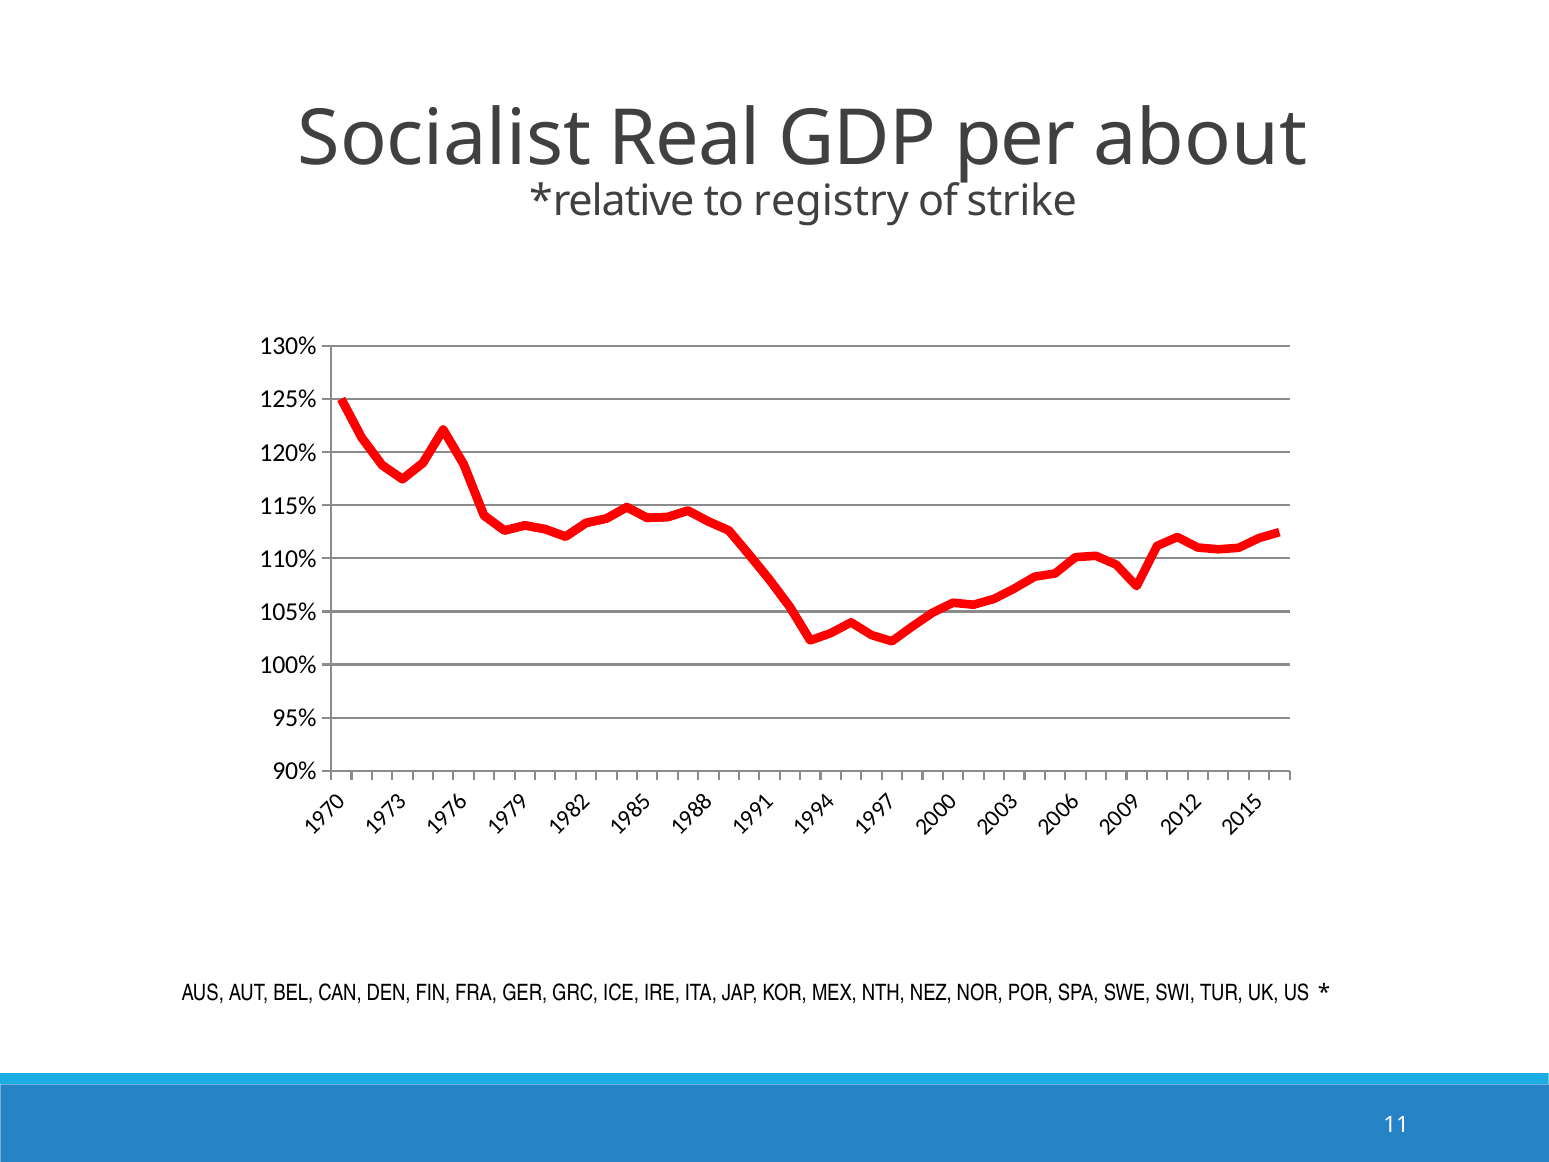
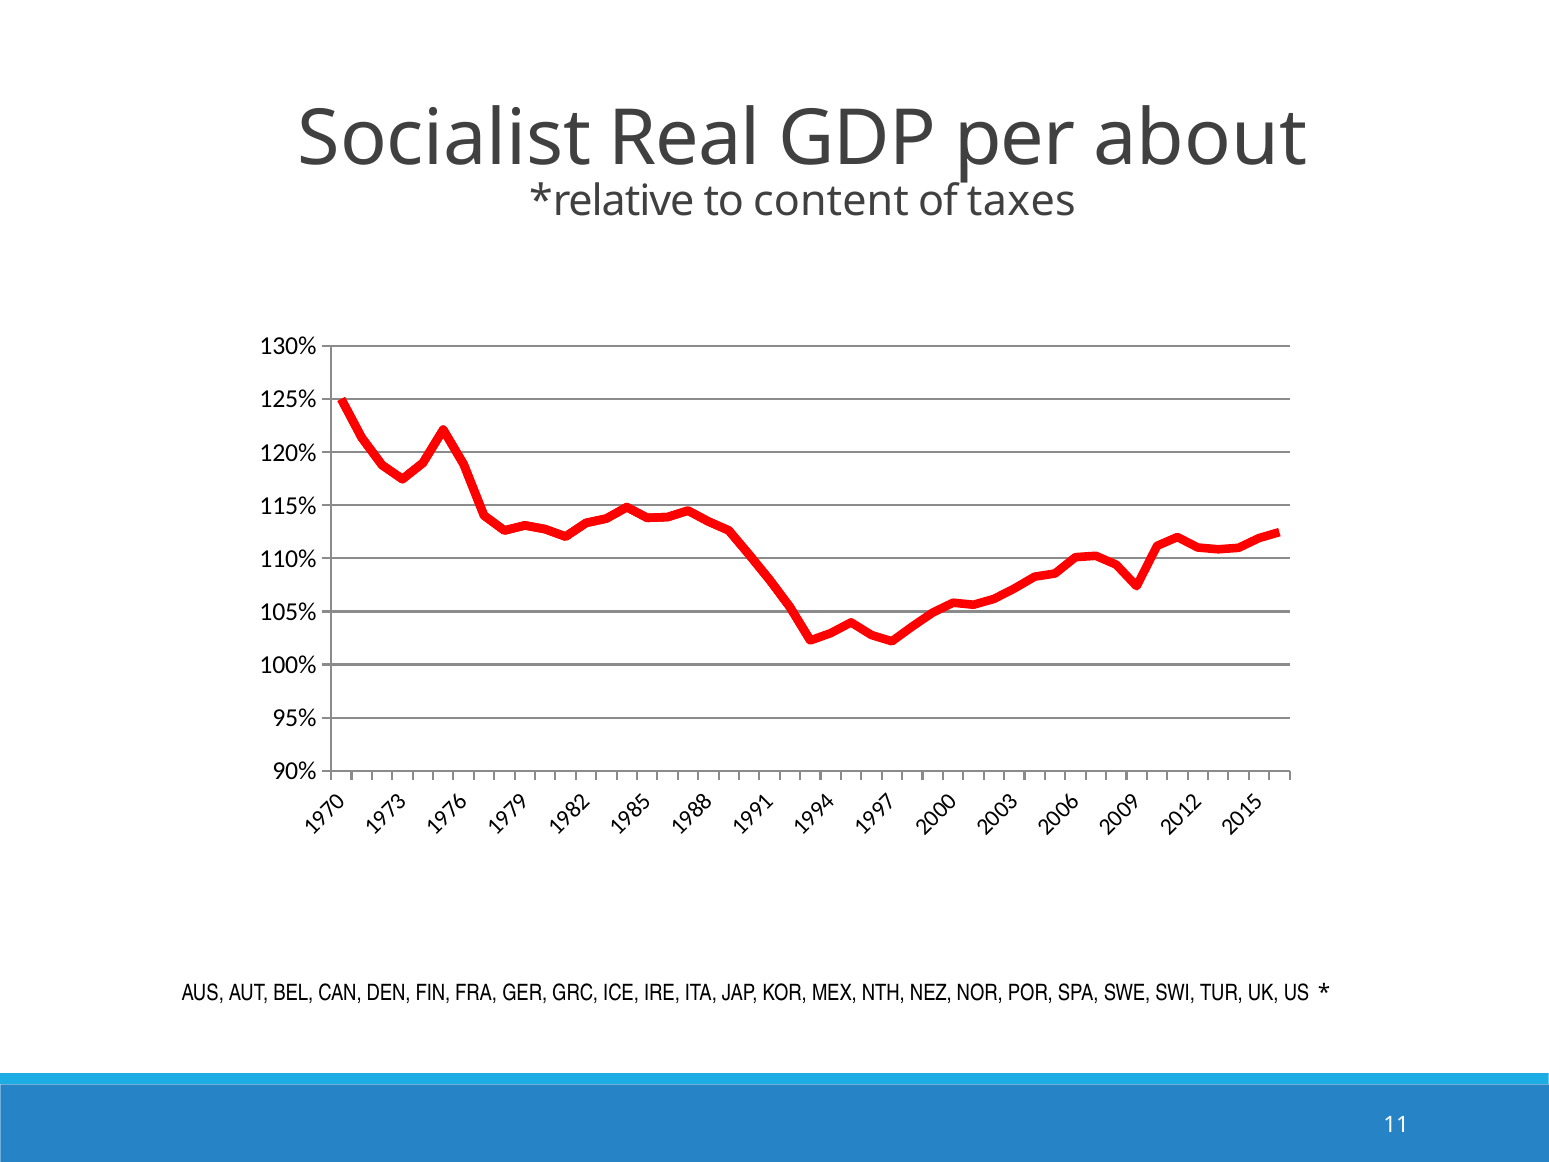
registry: registry -> content (831, 201)
strike: strike -> taxes (1021, 201)
